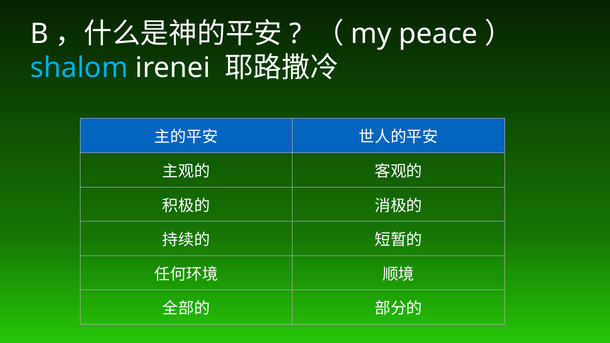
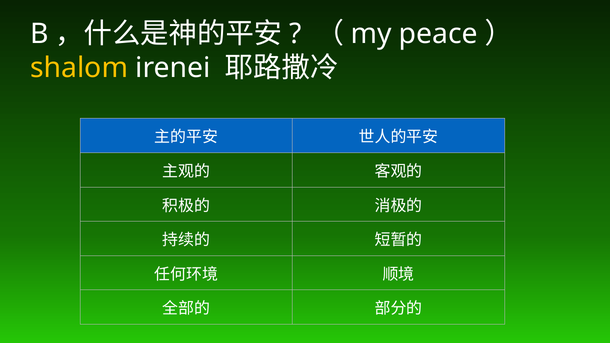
shalom colour: light blue -> yellow (79, 68)
